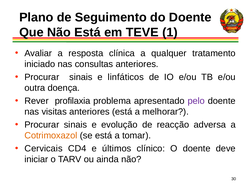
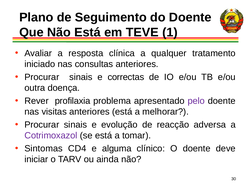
linfáticos: linfáticos -> correctas (126, 77)
Cotrimoxazol colour: orange -> purple (51, 136)
Cervicais: Cervicais -> Sintomas (44, 149)
últimos: últimos -> alguma (117, 149)
